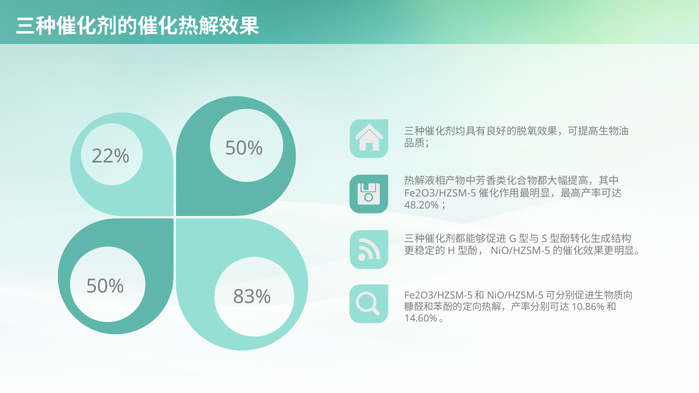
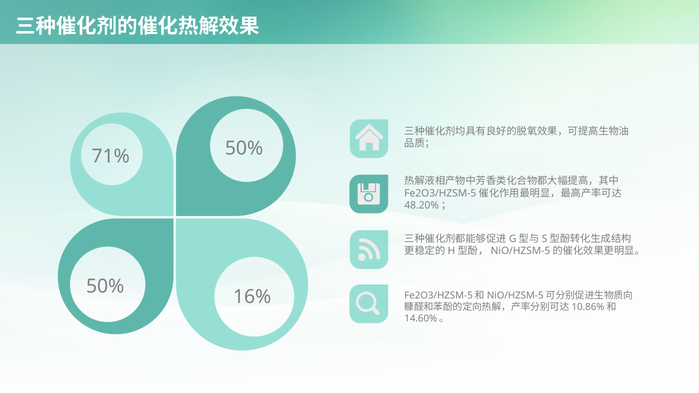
22%: 22% -> 71% (111, 156)
83%: 83% -> 16% (252, 297)
